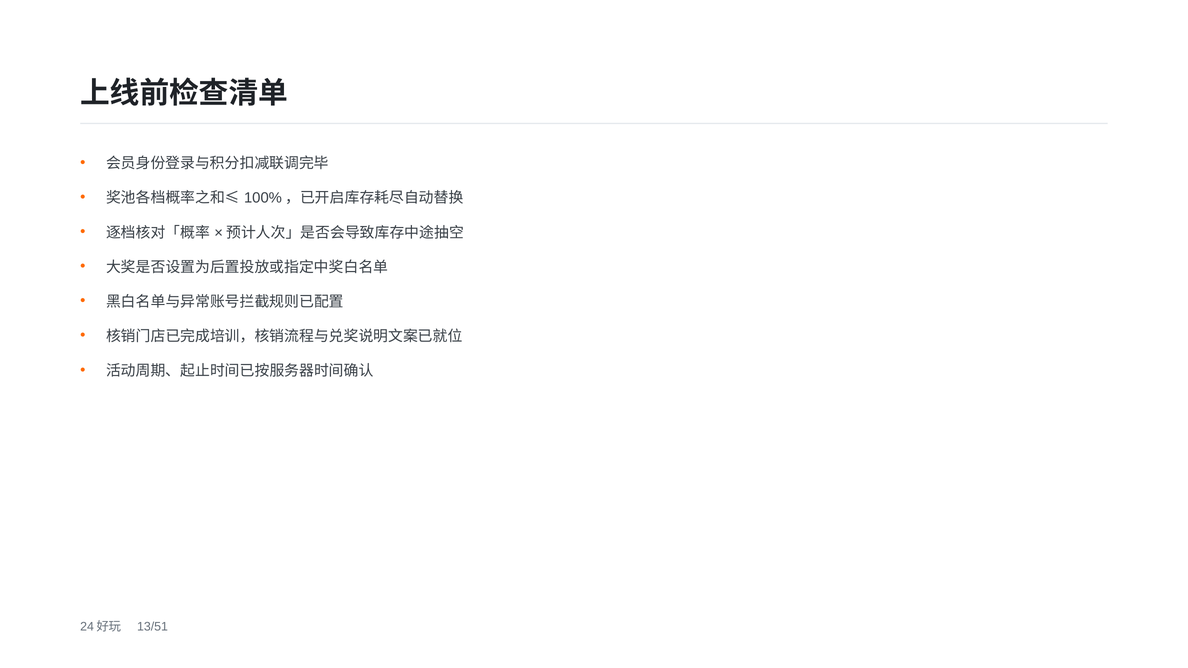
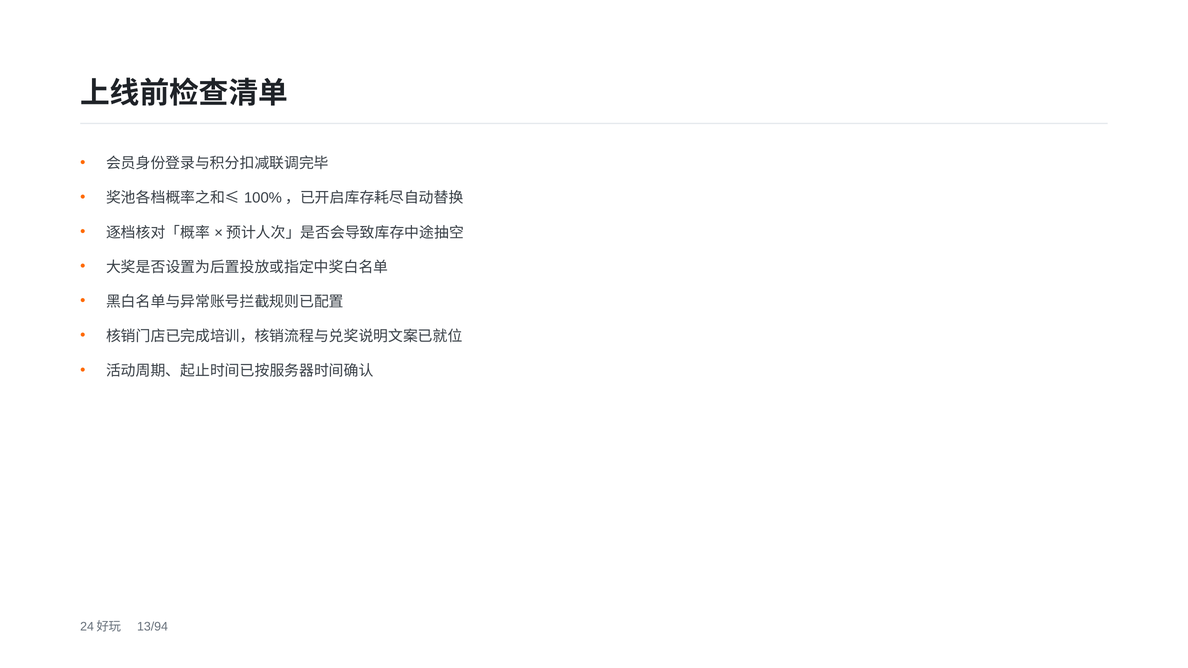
13/51: 13/51 -> 13/94 (152, 627)
